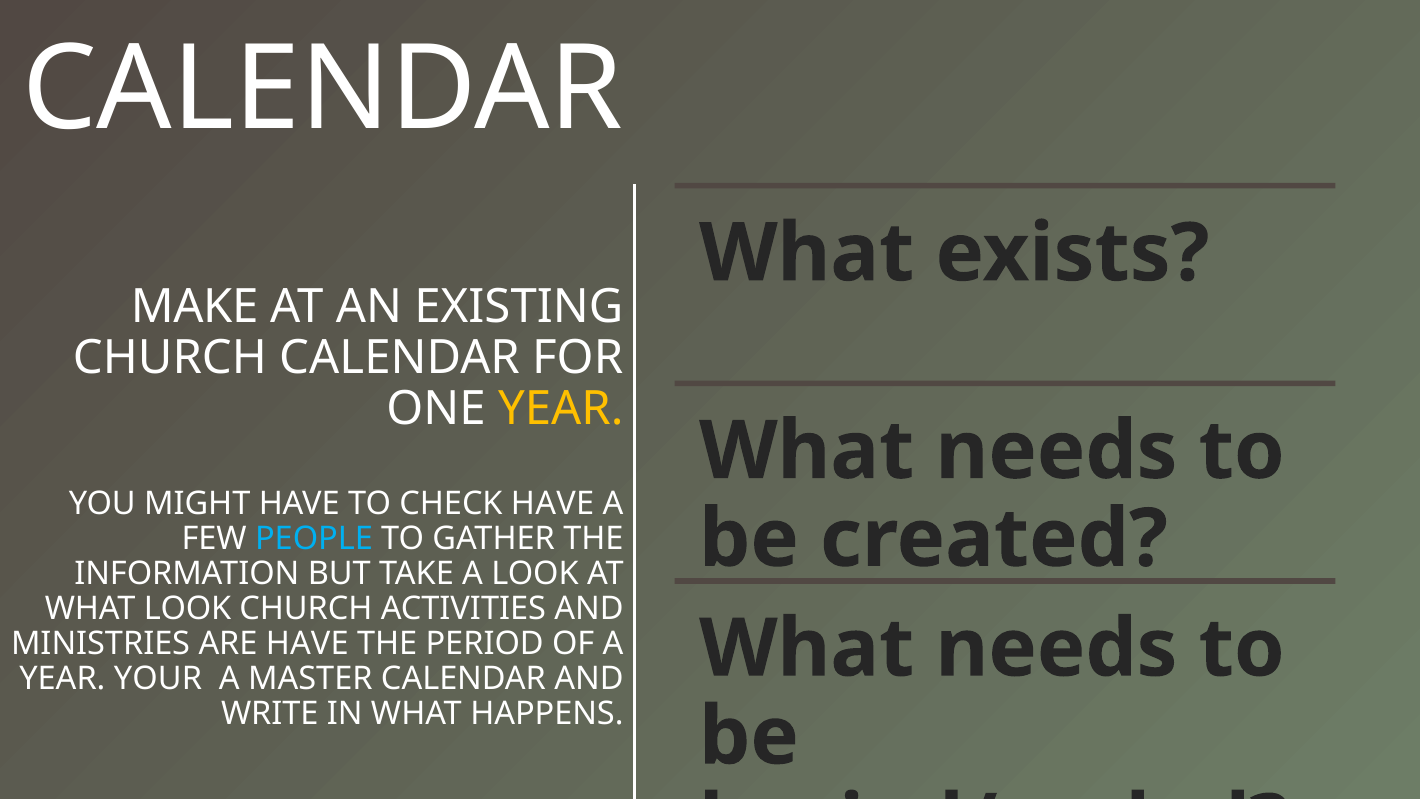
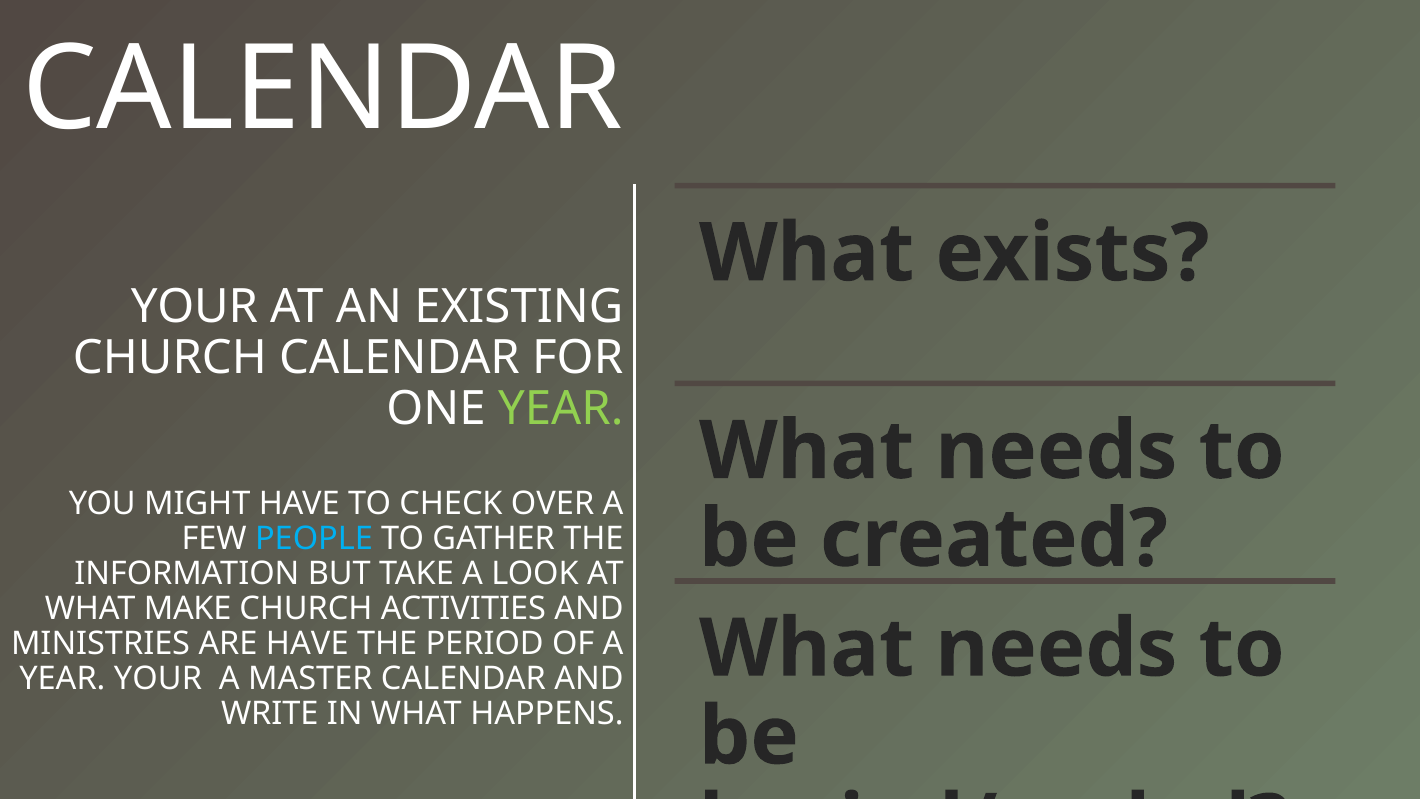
MAKE: MAKE -> YOUR (194, 307)
YEAR colour: yellow -> light green (561, 409)
CHECK HAVE: HAVE -> OVER (553, 503)
WHAT LOOK: LOOK -> MAKE (188, 609)
